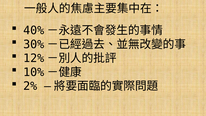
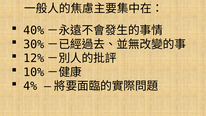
2%: 2% -> 4% (30, 86)
